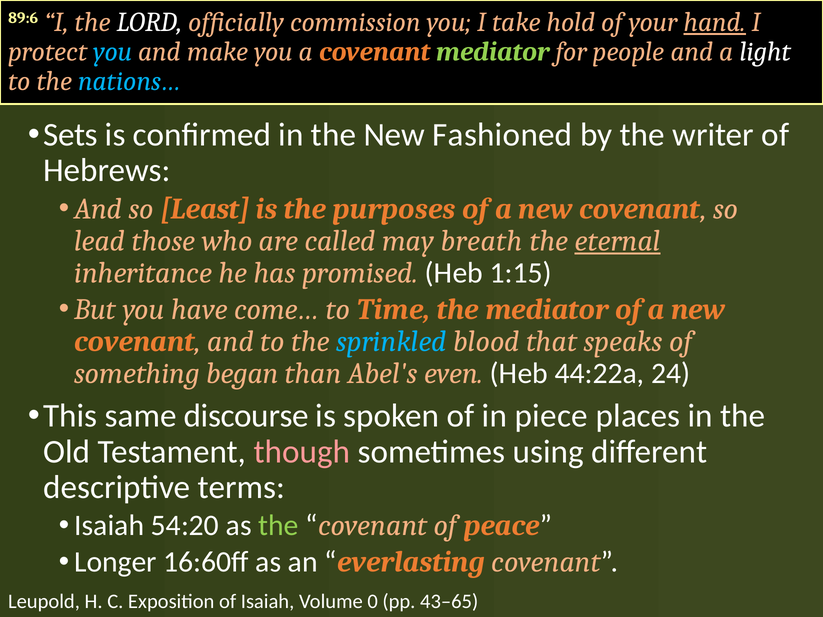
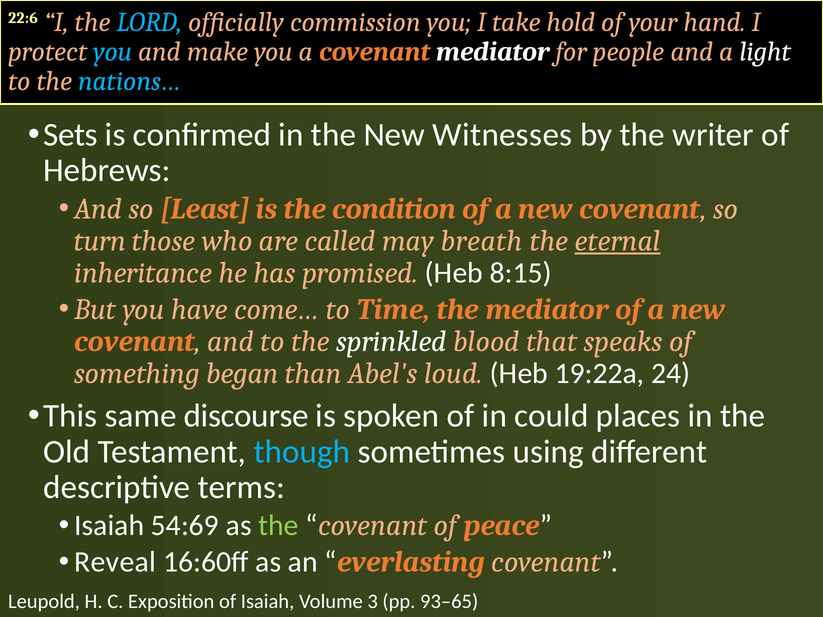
89:6: 89:6 -> 22:6 (23, 18)
LORD colour: white -> light blue (150, 22)
hand underline: present -> none (715, 22)
mediator colour: light green -> white (493, 52)
Fashioned: Fashioned -> Witnesses (502, 135)
purposes: purposes -> condition (394, 209)
lead: lead -> turn (100, 241)
1:15: 1:15 -> 8:15 (521, 273)
sprinkled colour: light blue -> white (391, 341)
even: even -> loud (453, 374)
44:22a: 44:22a -> 19:22a (599, 374)
piece: piece -> could (551, 416)
though colour: pink -> light blue (302, 452)
54:20: 54:20 -> 54:69 (185, 526)
Longer: Longer -> Reveal (115, 562)
0: 0 -> 3 (373, 602)
43–65: 43–65 -> 93–65 (449, 602)
